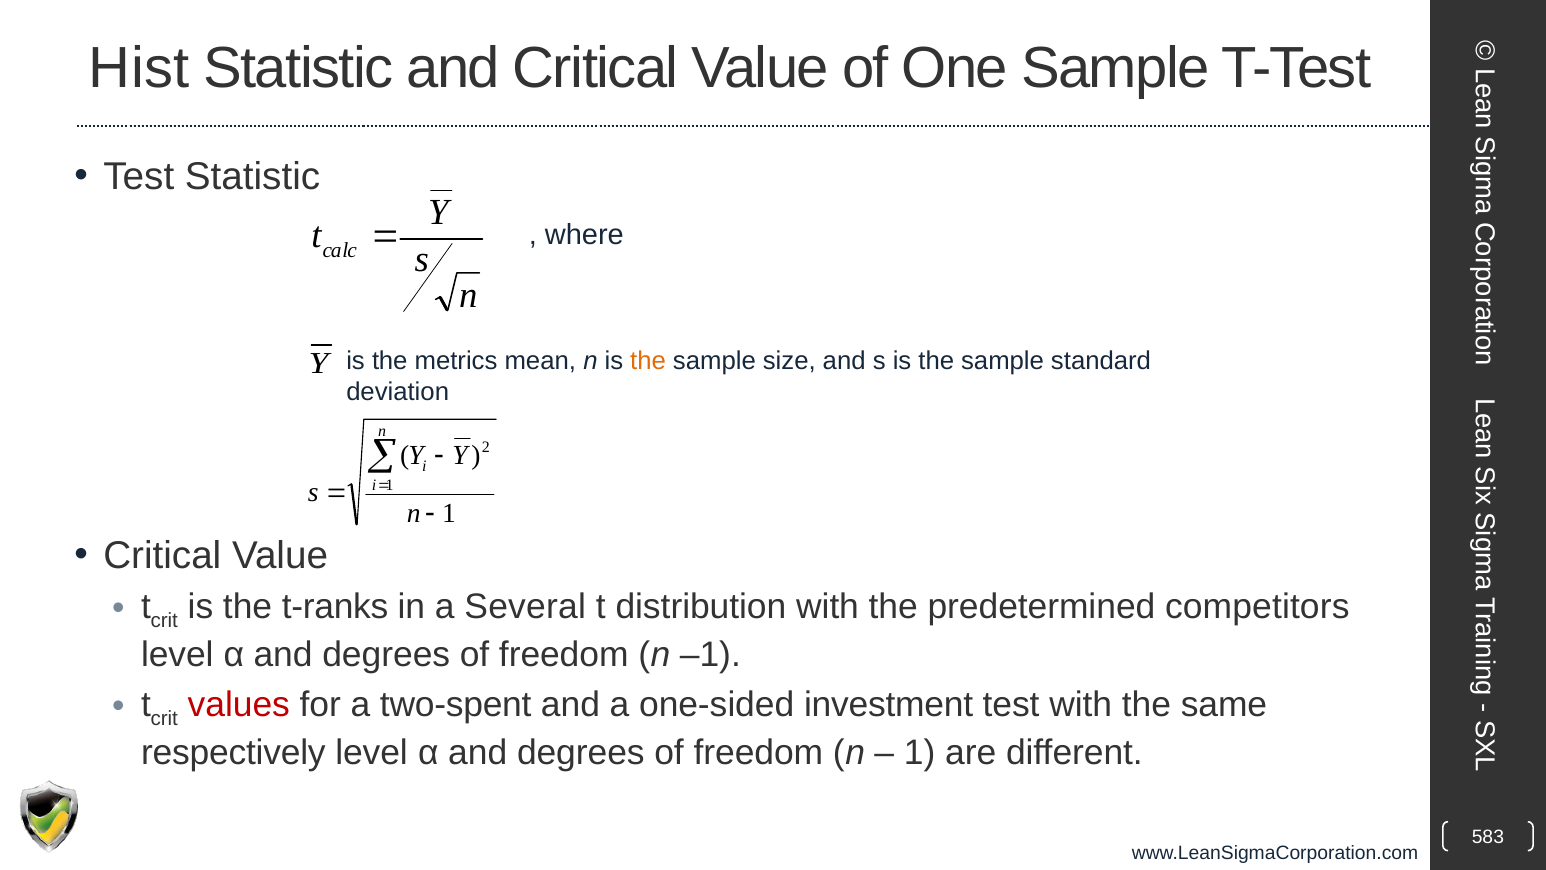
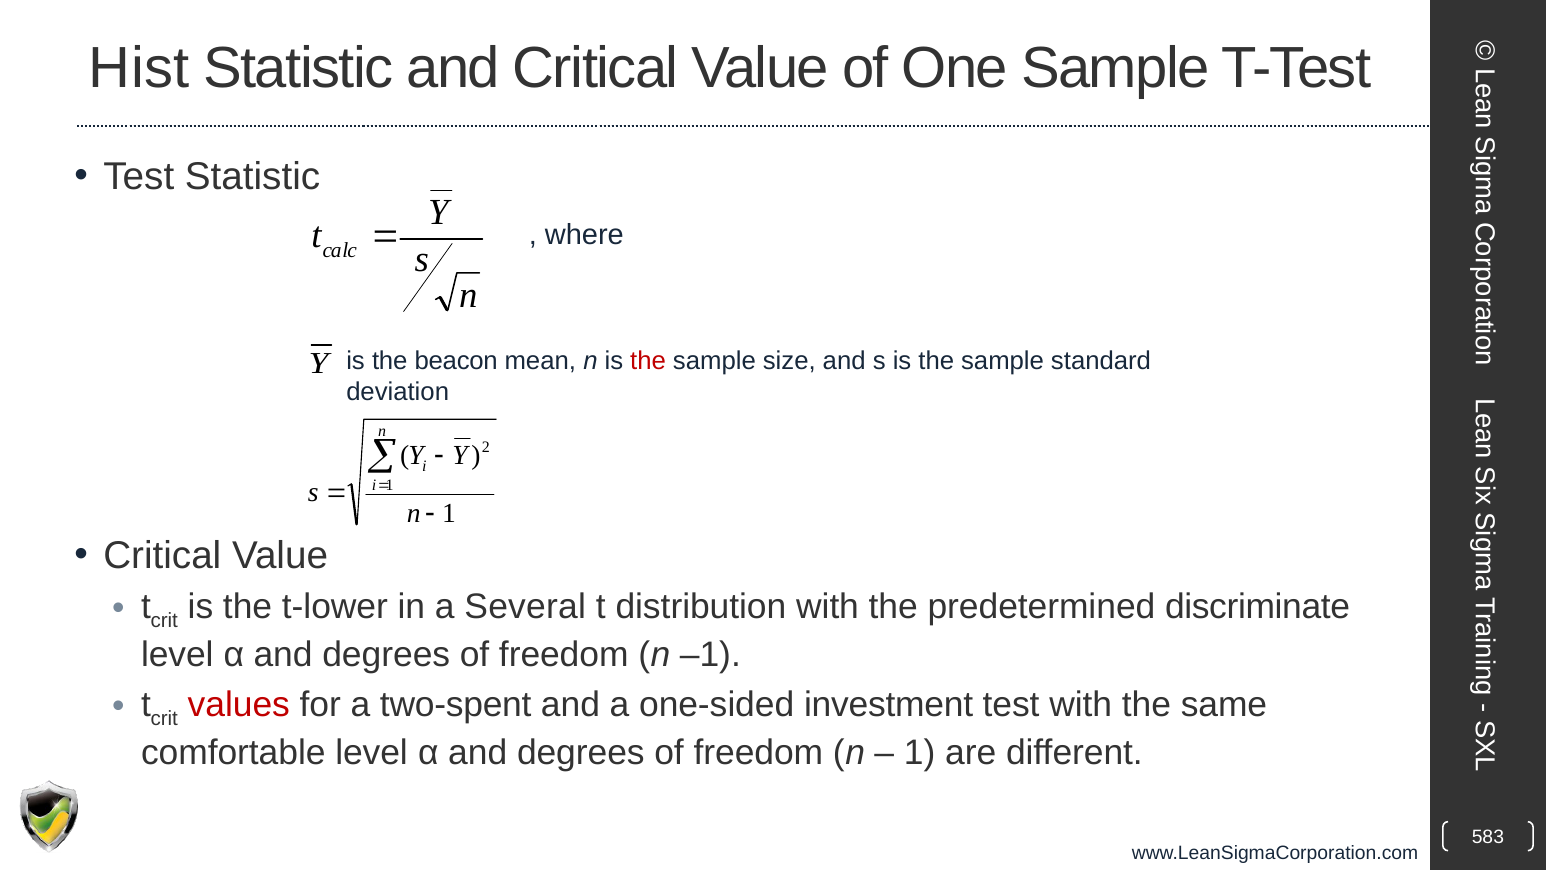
metrics: metrics -> beacon (456, 361)
the colour: orange -> red (648, 361)
t-ranks: t-ranks -> t-lower (335, 607)
competitors: competitors -> discriminate (1258, 607)
respectively: respectively -> comfortable (233, 753)
